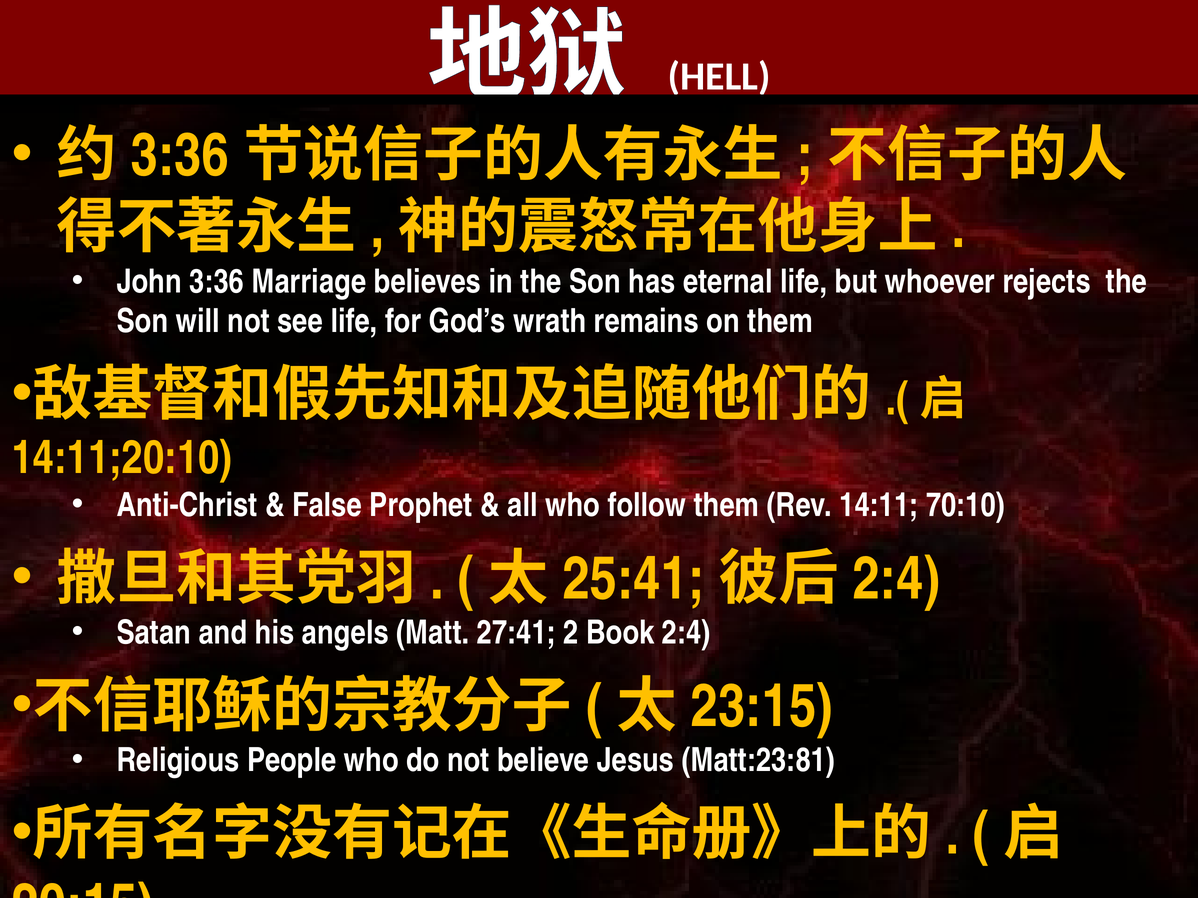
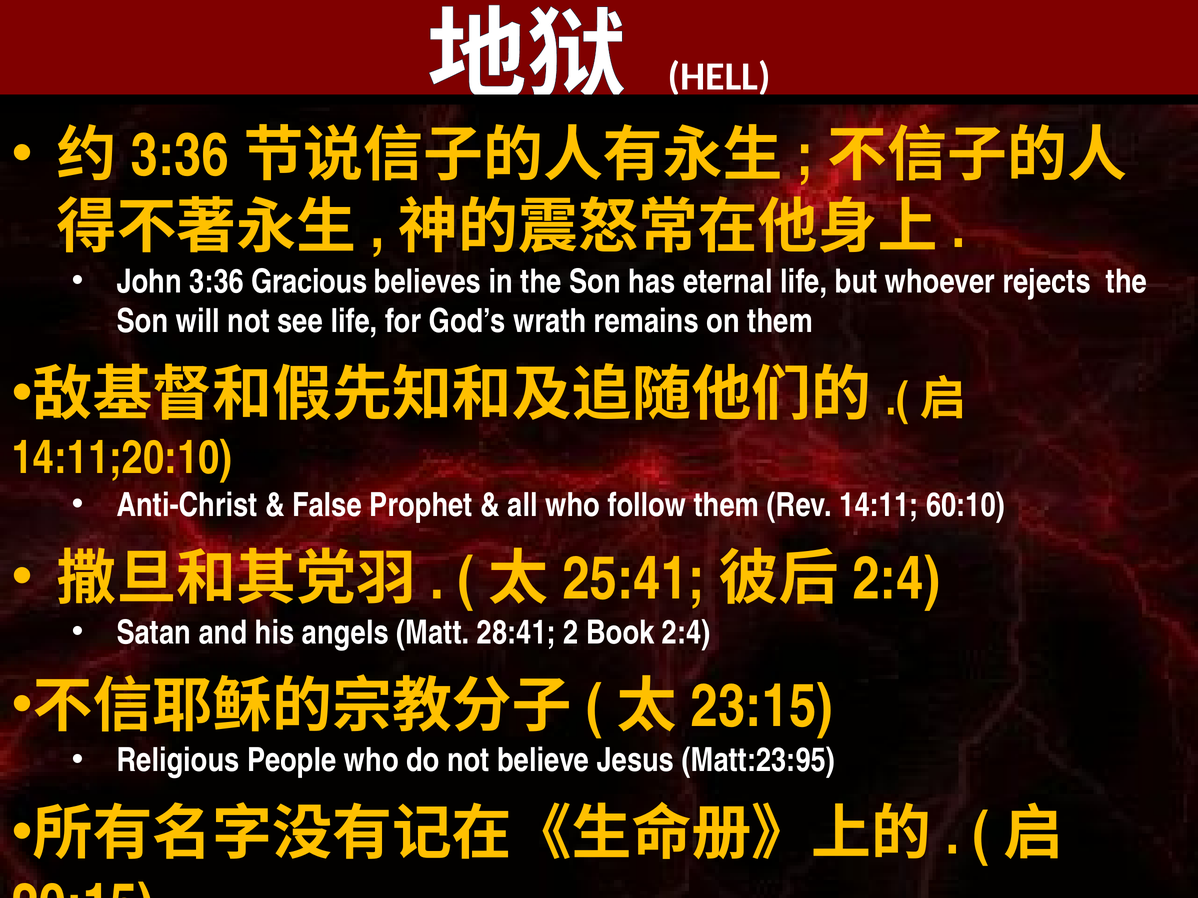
Marriage: Marriage -> Gracious (309, 282)
70:10: 70:10 -> 60:10 (965, 505)
27:41: 27:41 -> 28:41 (516, 633)
Matt:23:81: Matt:23:81 -> Matt:23:95 (758, 761)
